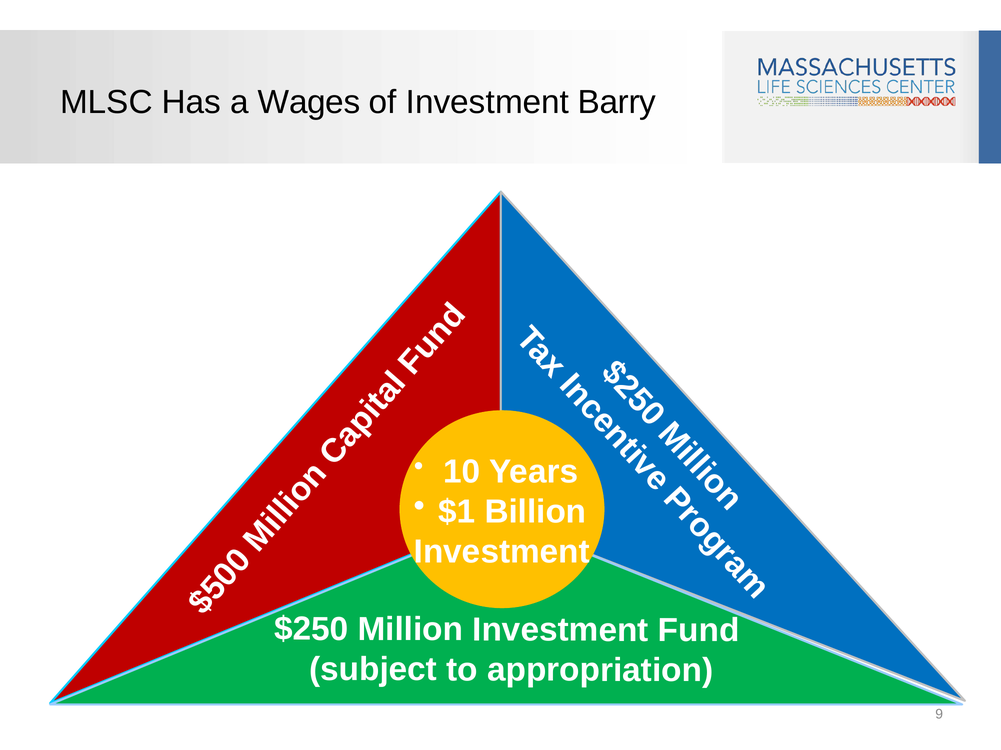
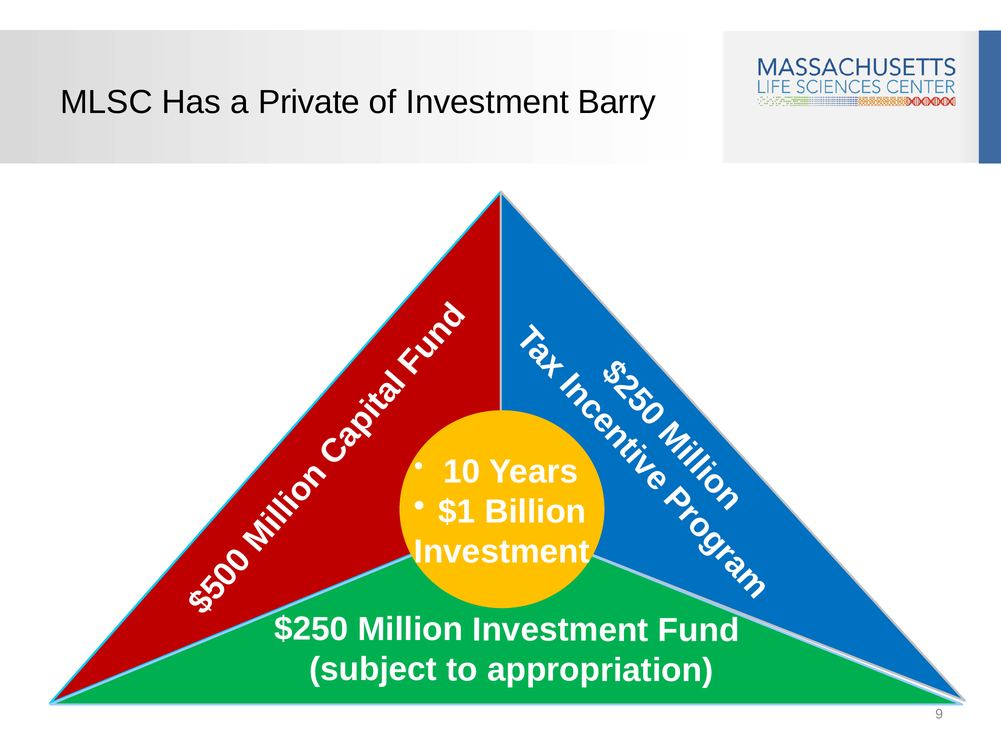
Wages: Wages -> Private (309, 102)
